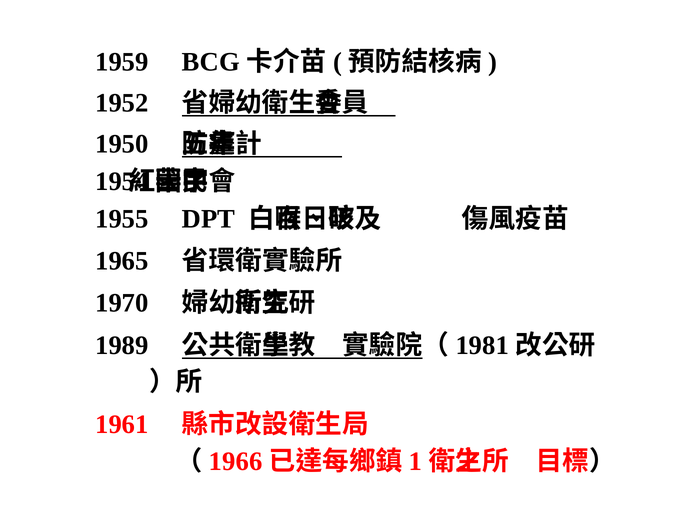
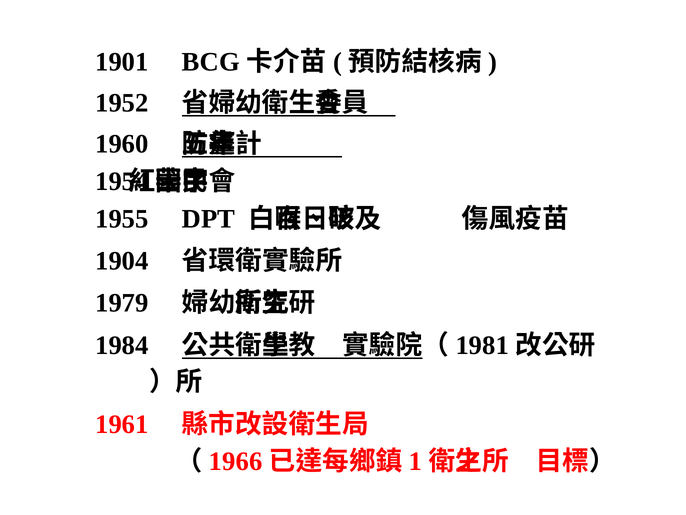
1959: 1959 -> 1901 (122, 62)
1950: 1950 -> 1960 (122, 144)
1965: 1965 -> 1904 (122, 261)
1970: 1970 -> 1979 (122, 303)
1989: 1989 -> 1984 (122, 345)
